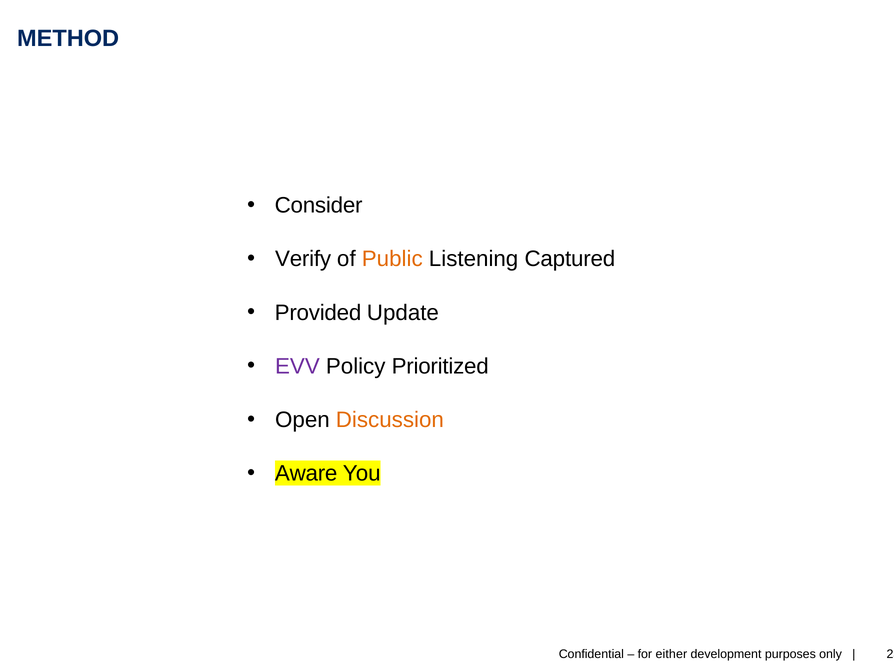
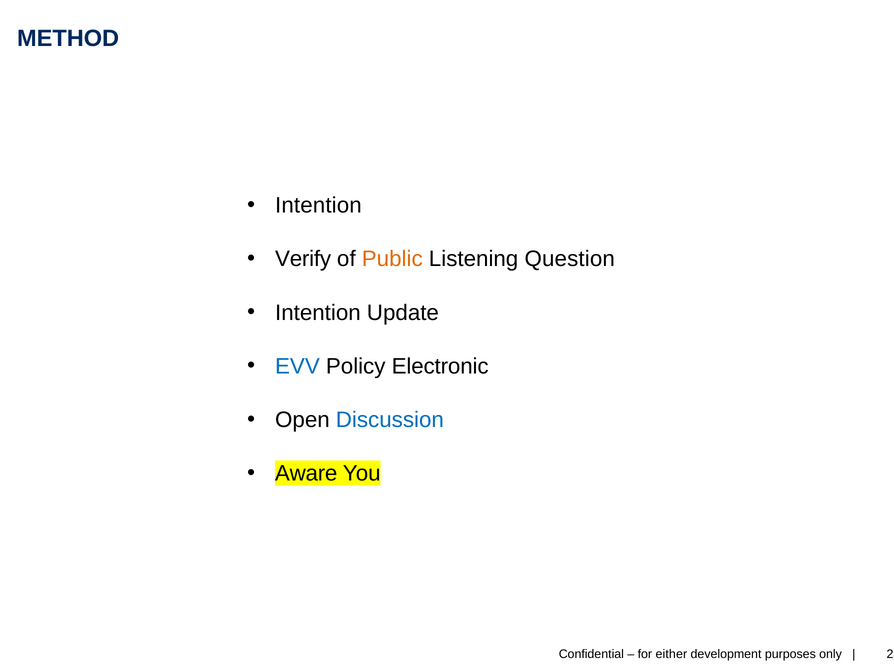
Consider: Consider -> Intention (318, 206)
Captured: Captured -> Question (570, 259)
Provided: Provided -> Intention (318, 313)
EVV colour: purple -> blue (297, 367)
Prioritized: Prioritized -> Electronic (440, 367)
Discussion colour: orange -> blue (390, 420)
